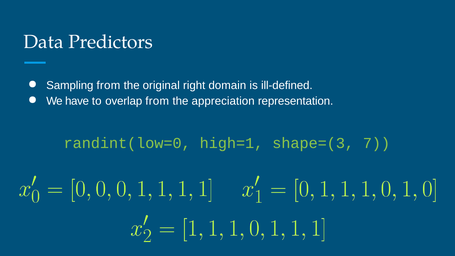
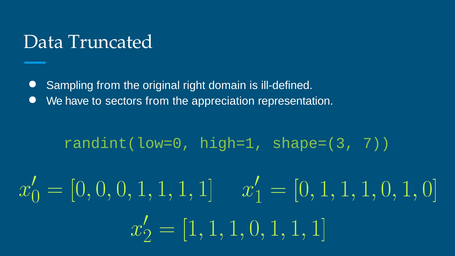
Predictors: Predictors -> Truncated (111, 42)
overlap: overlap -> sectors (124, 101)
